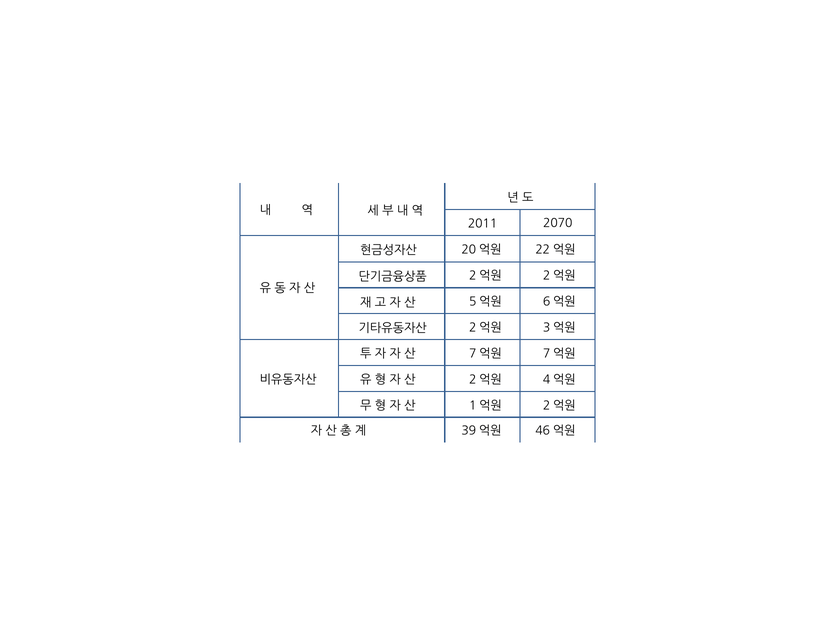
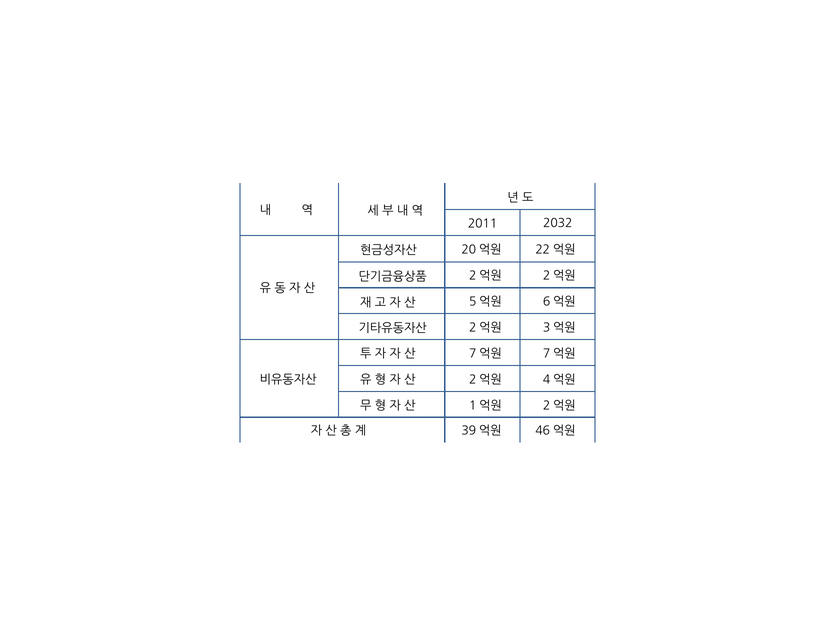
2070: 2070 -> 2032 (558, 223)
